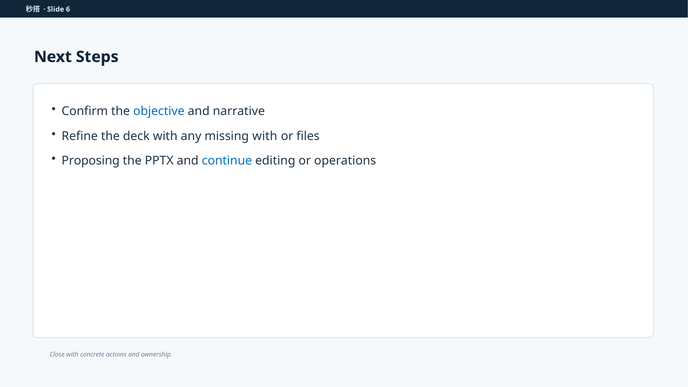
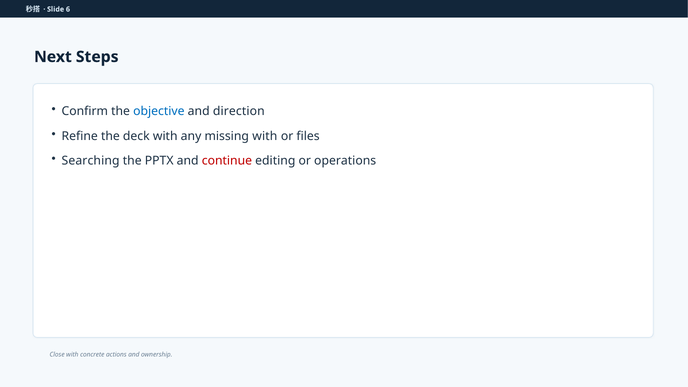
narrative: narrative -> direction (239, 111)
Proposing: Proposing -> Searching (91, 161)
continue colour: blue -> red (227, 161)
